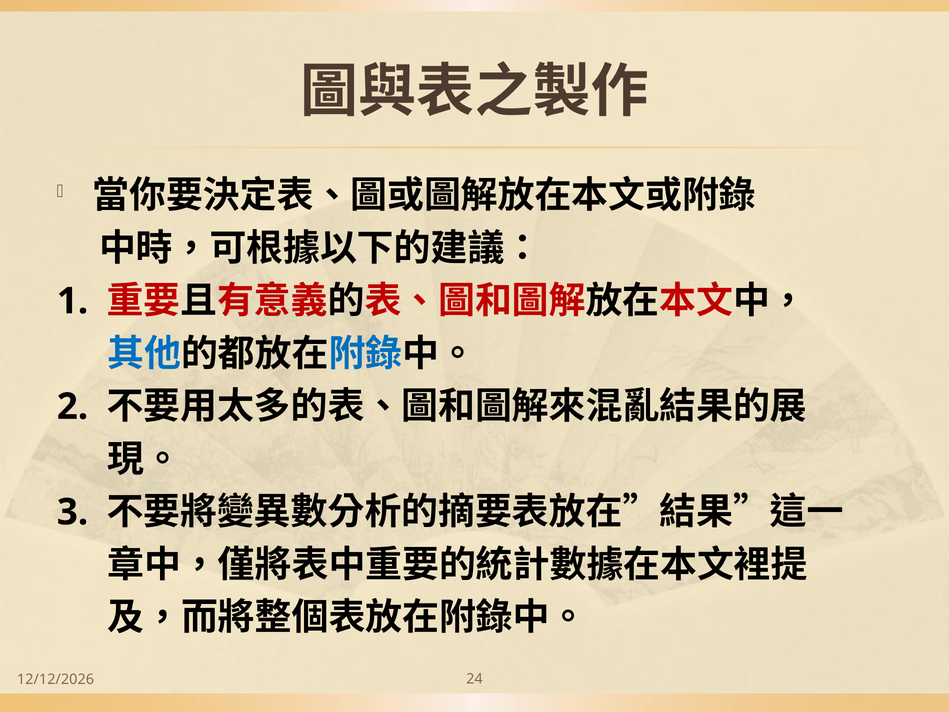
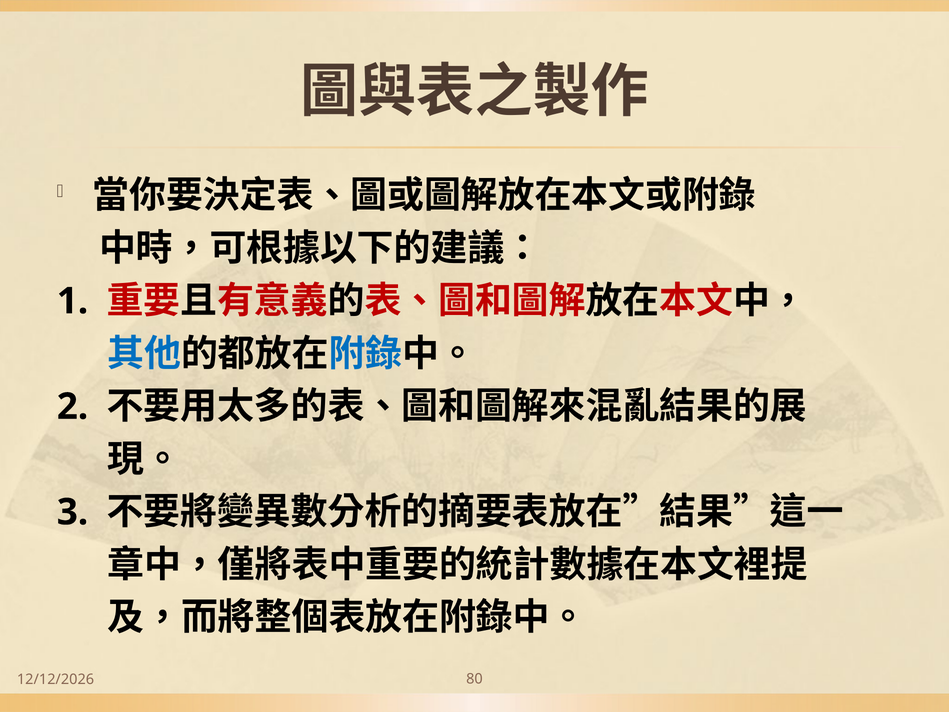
24: 24 -> 80 (474, 679)
